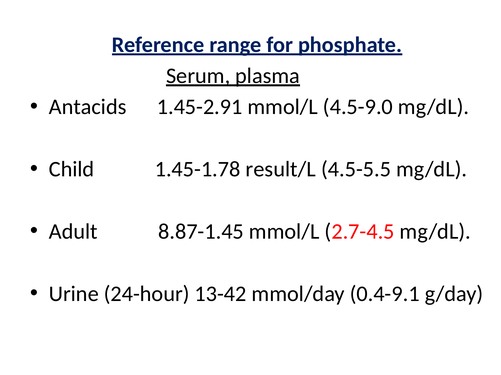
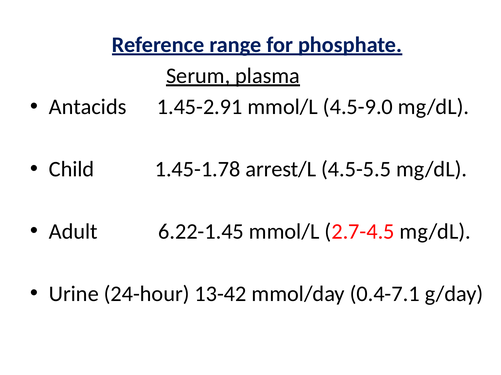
result/L: result/L -> arrest/L (281, 170)
8.87-1.45: 8.87-1.45 -> 6.22-1.45 (201, 232)
0.4-9.1: 0.4-9.1 -> 0.4-7.1 (385, 294)
